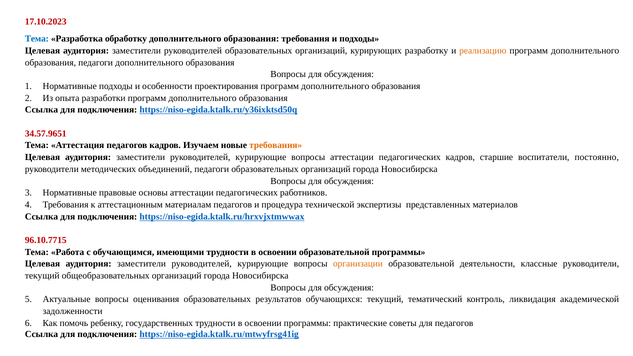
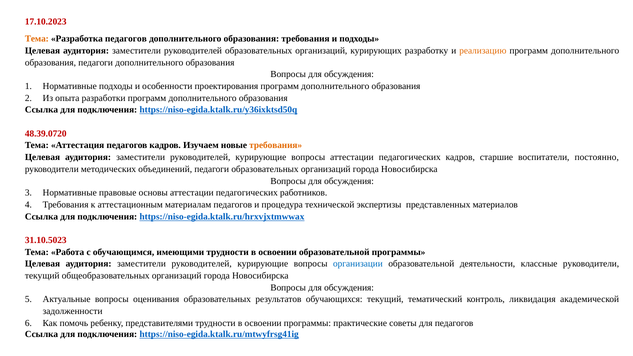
Тема colour: blue -> orange (37, 39)
Разработка обработку: обработку -> педагогов (126, 39)
34.57.9651: 34.57.9651 -> 48.39.0720 (46, 134)
96.10.7715: 96.10.7715 -> 31.10.5023 (46, 240)
организации colour: orange -> blue (358, 264)
государственных: государственных -> представителями (159, 323)
